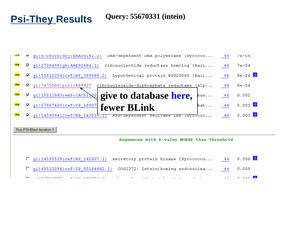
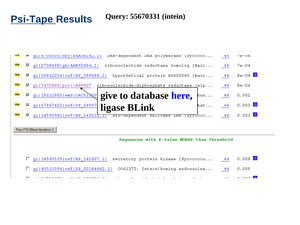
Psi-They: Psi-They -> Psi-Tape (32, 19)
fewer: fewer -> ligase (113, 108)
